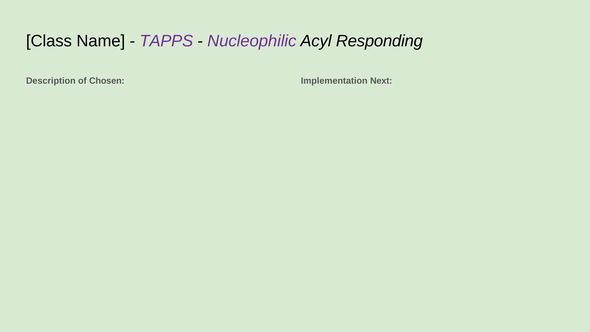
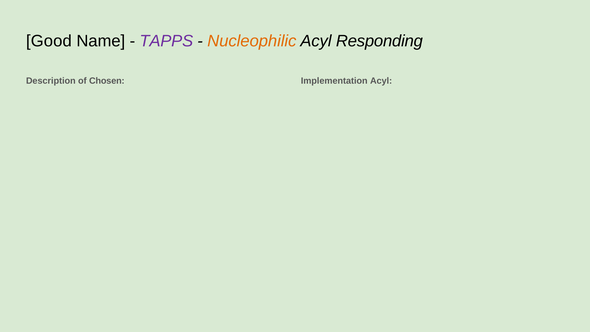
Class: Class -> Good (49, 41)
Nucleophilic colour: purple -> orange (252, 41)
Implementation Next: Next -> Acyl (381, 81)
